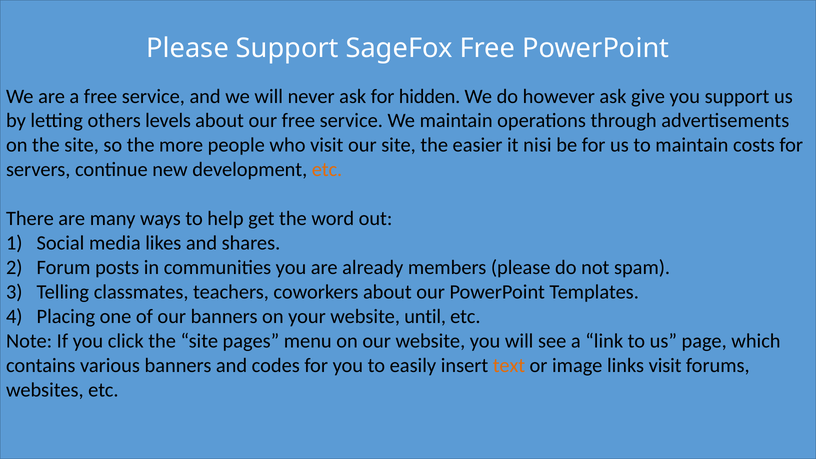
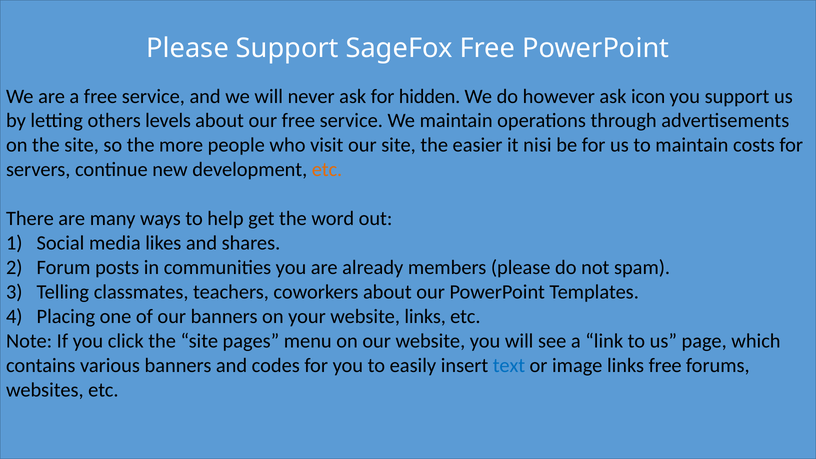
give: give -> icon (648, 96)
website until: until -> links (425, 317)
text colour: orange -> blue (509, 366)
links visit: visit -> free (665, 366)
